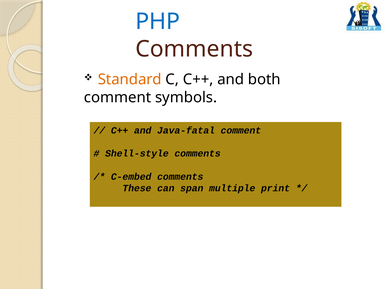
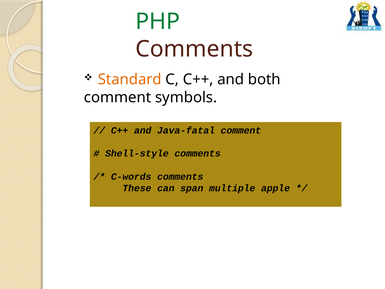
PHP colour: blue -> green (158, 21)
C-embed: C-embed -> C-words (131, 176)
print: print -> apple (276, 188)
